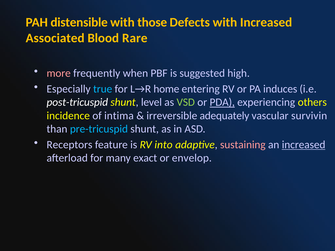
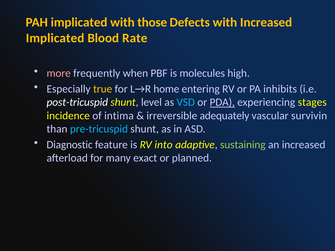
PAH distensible: distensible -> implicated (79, 22)
Associated: Associated -> Implicated (55, 38)
Rare: Rare -> Rate (135, 38)
suggested: suggested -> molecules (202, 73)
true colour: light blue -> yellow (103, 89)
induces: induces -> inhibits (280, 89)
VSD colour: light green -> light blue (186, 102)
others: others -> stages (312, 102)
Receptors: Receptors -> Diagnostic (70, 145)
sustaining colour: pink -> light green (243, 145)
increased underline: present -> none (304, 145)
envelop: envelop -> planned (192, 158)
